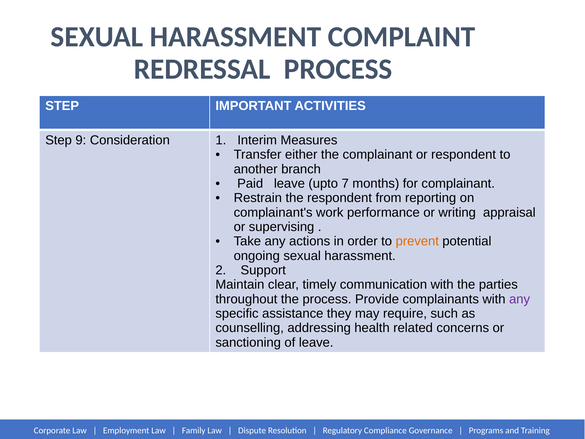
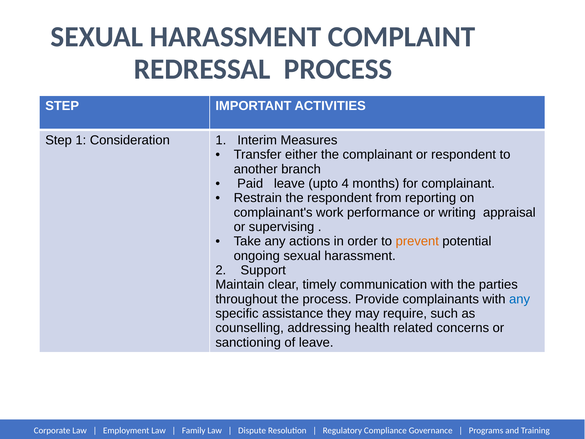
Step 9: 9 -> 1 (81, 140)
7: 7 -> 4 (345, 183)
any colour: purple -> blue (520, 299)
